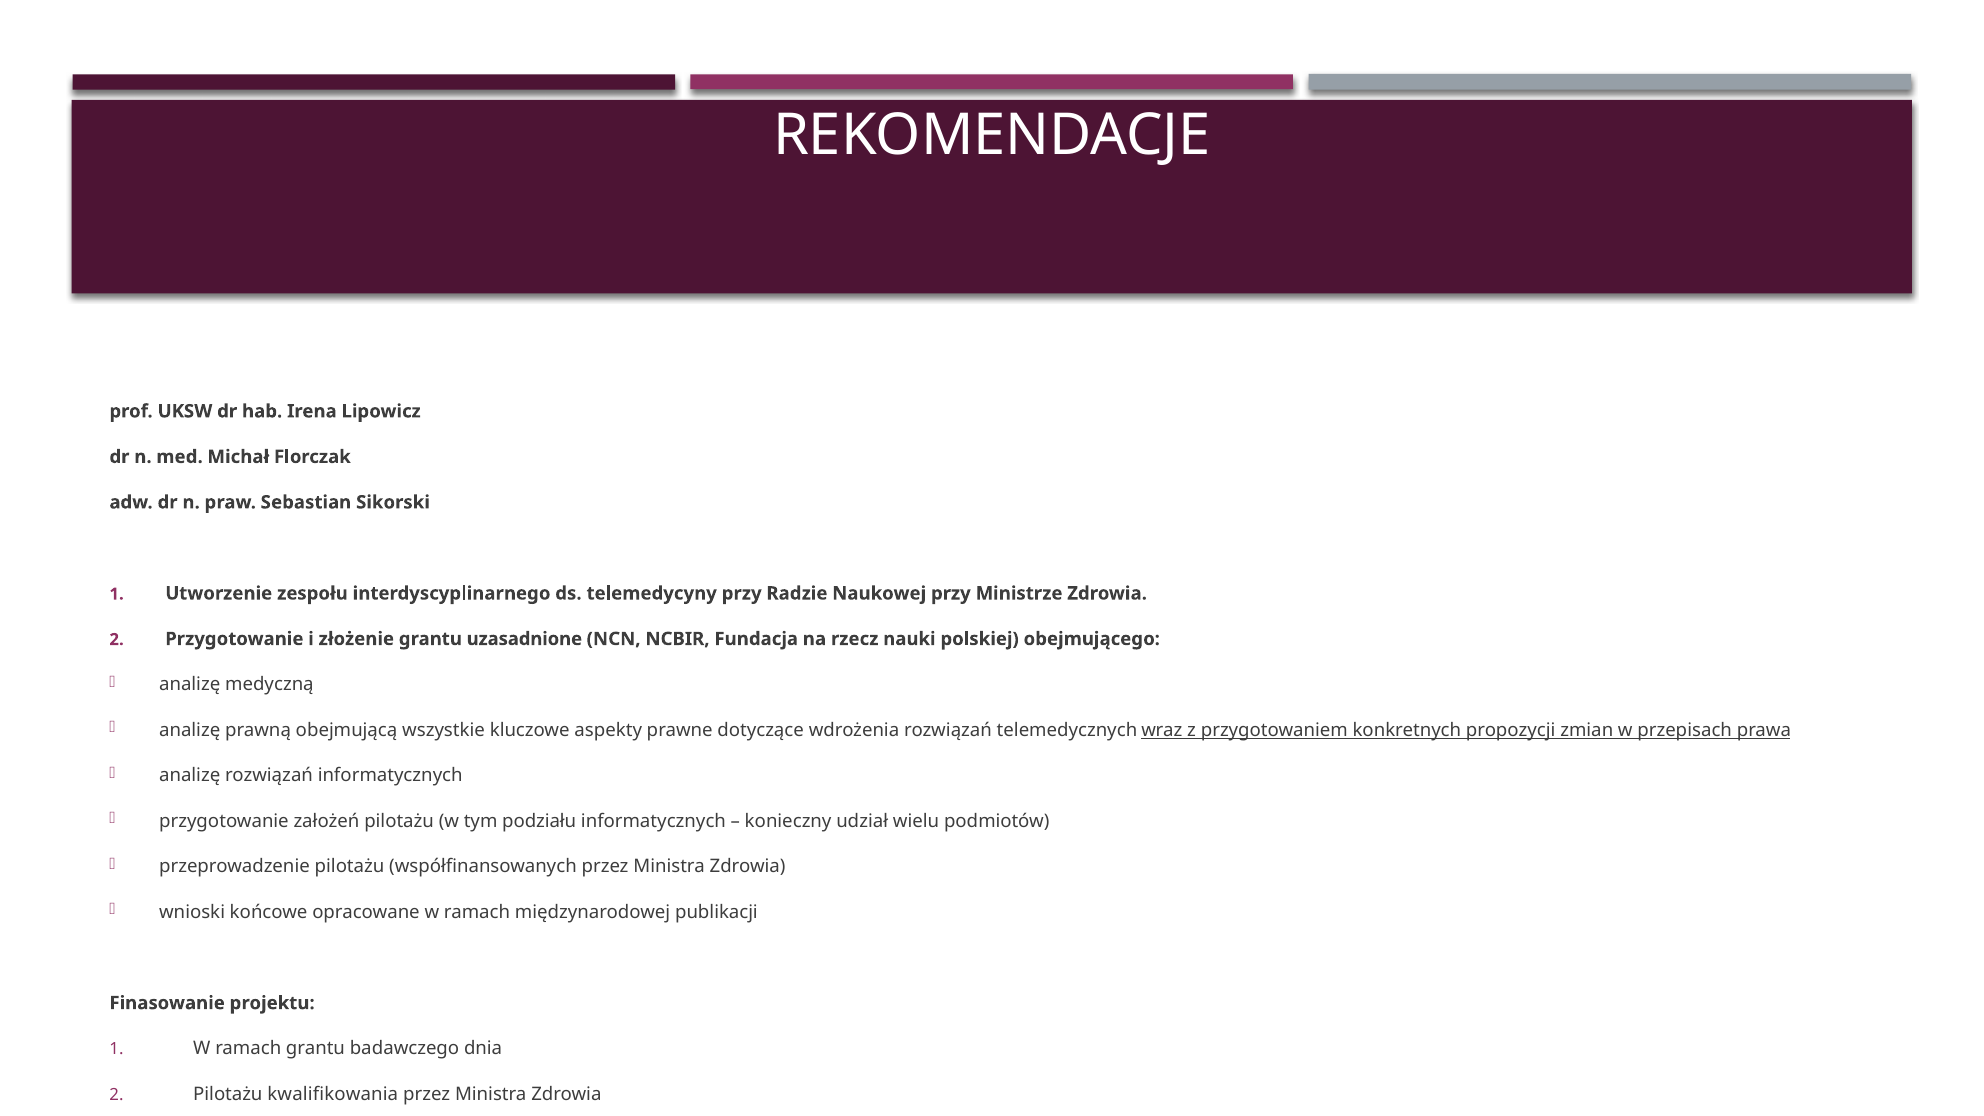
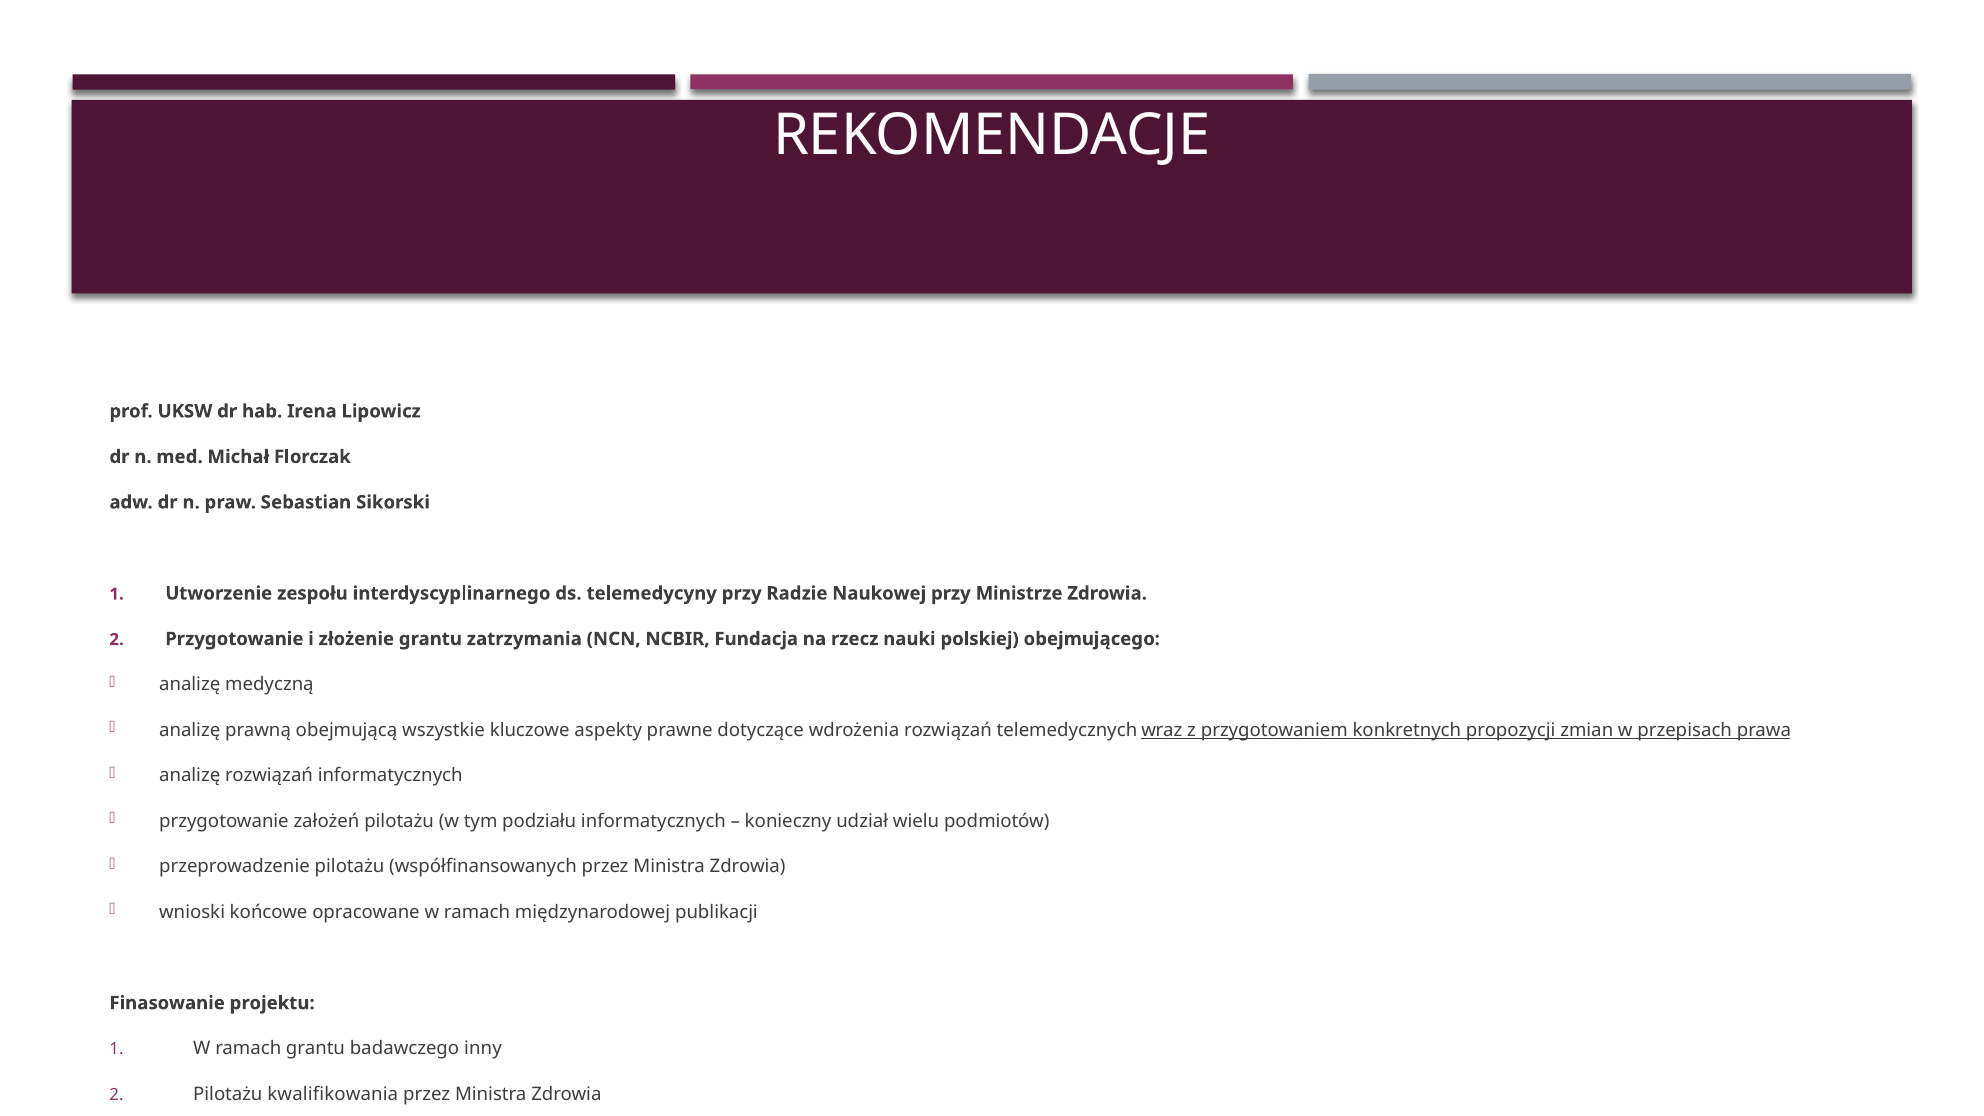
uzasadnione: uzasadnione -> zatrzymania (524, 639)
dnia: dnia -> inny (483, 1049)
